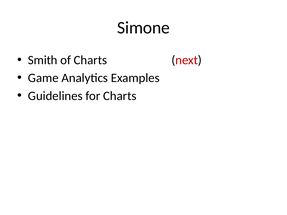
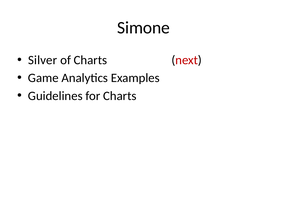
Smith: Smith -> Silver (43, 60)
